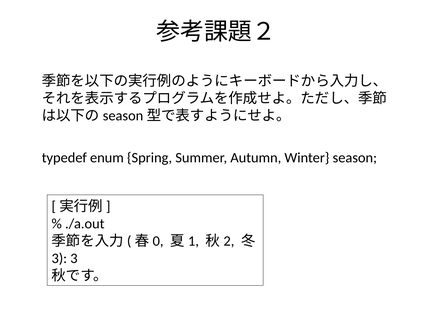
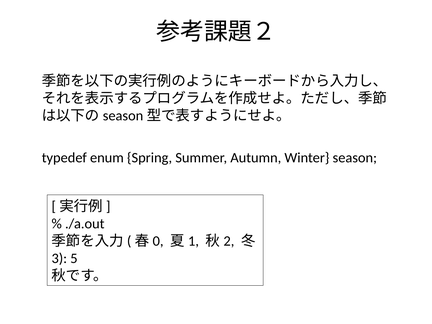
3: 3 -> 5 (74, 258)
